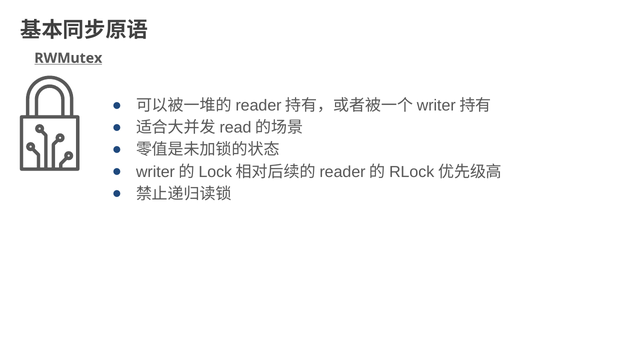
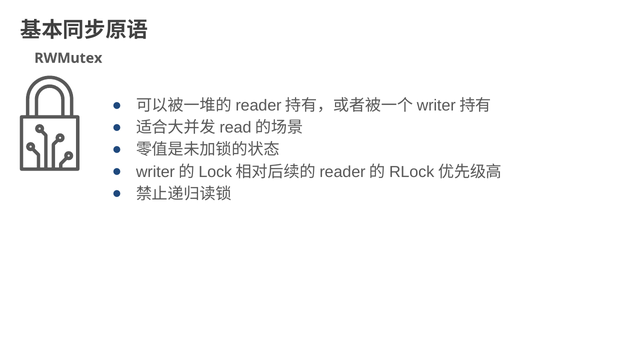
RWMutex underline: present -> none (68, 58)
